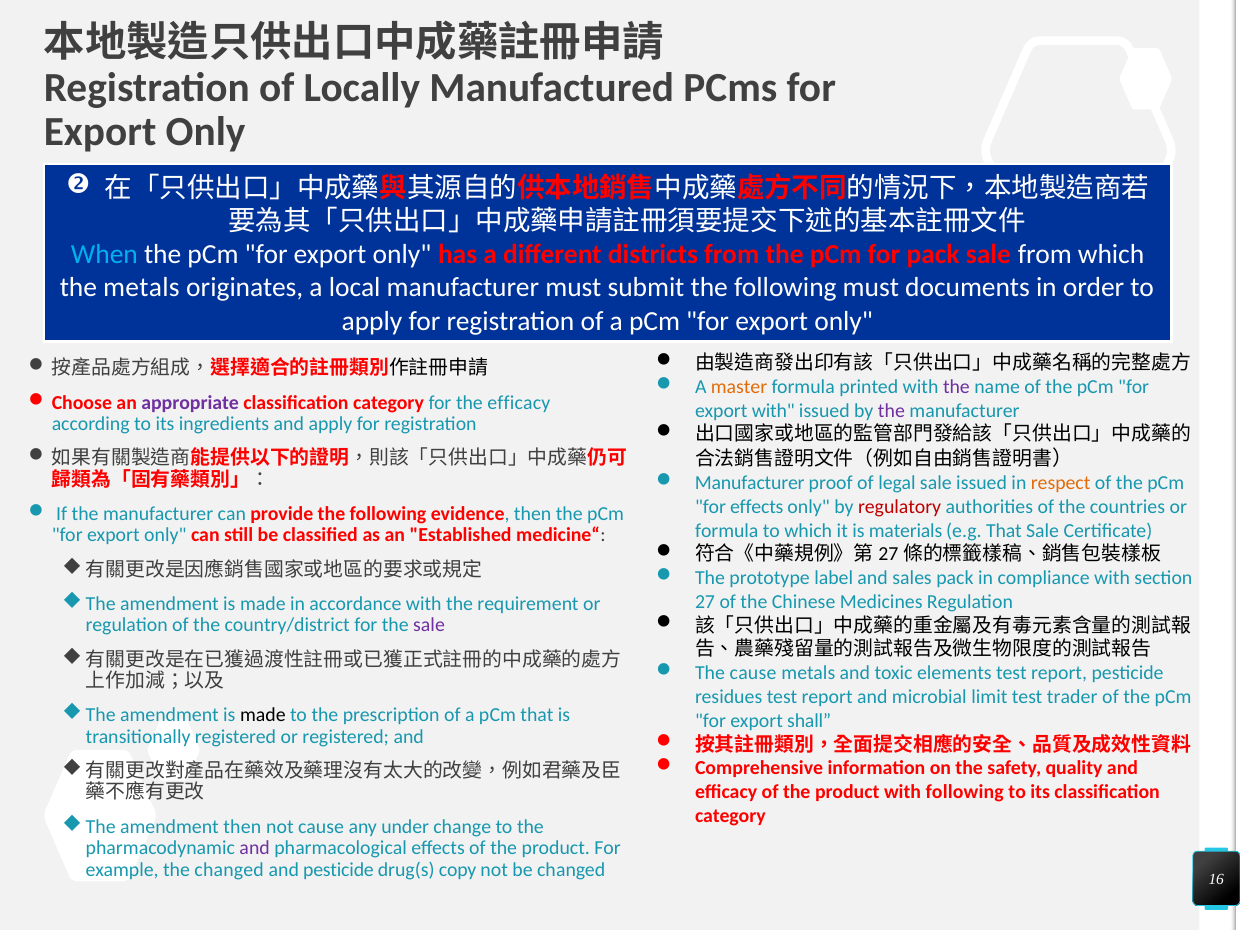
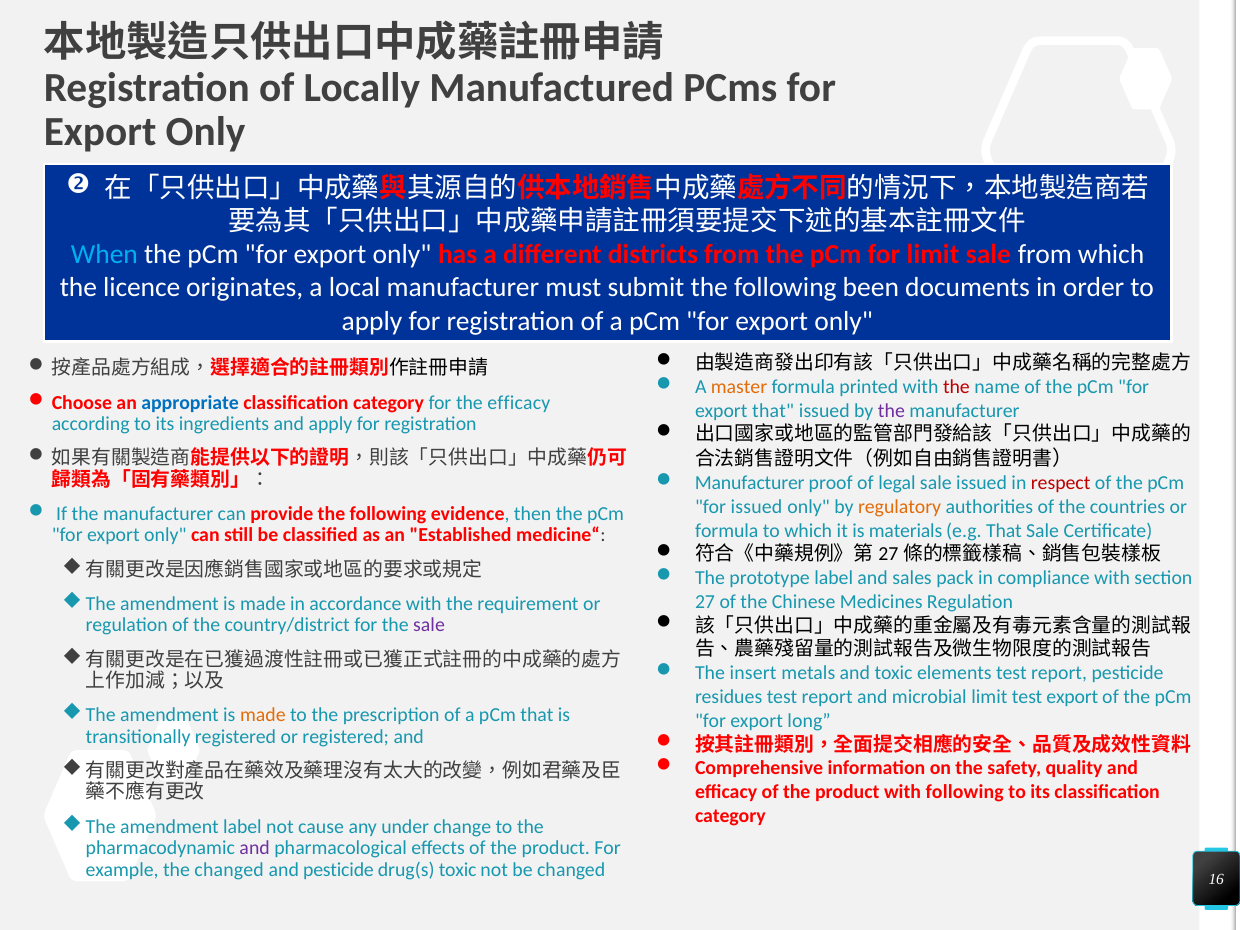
for pack: pack -> limit (933, 255)
the metals: metals -> licence (142, 288)
following must: must -> been (871, 288)
the colour: purple -> red (956, 387)
appropriate colour: purple -> blue (190, 402)
export with: with -> that (773, 411)
respect colour: orange -> red (1061, 483)
for effects: effects -> issued (757, 507)
regulatory colour: red -> orange (900, 507)
The cause: cause -> insert (753, 673)
test trader: trader -> export (1072, 697)
made colour: black -> orange (263, 715)
shall: shall -> long (809, 721)
amendment then: then -> label (242, 827)
drug(s copy: copy -> toxic (458, 869)
